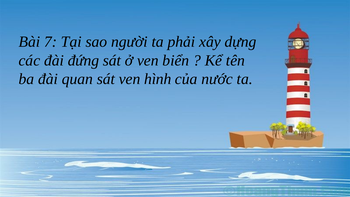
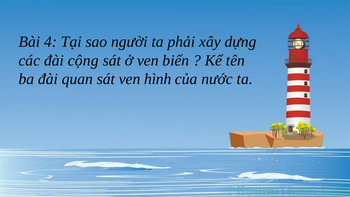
7: 7 -> 4 (51, 42)
đứng: đứng -> cộng (83, 60)
